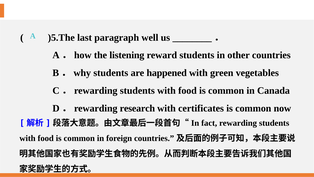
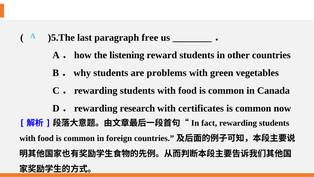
well: well -> free (150, 37)
happened: happened -> problems (167, 73)
